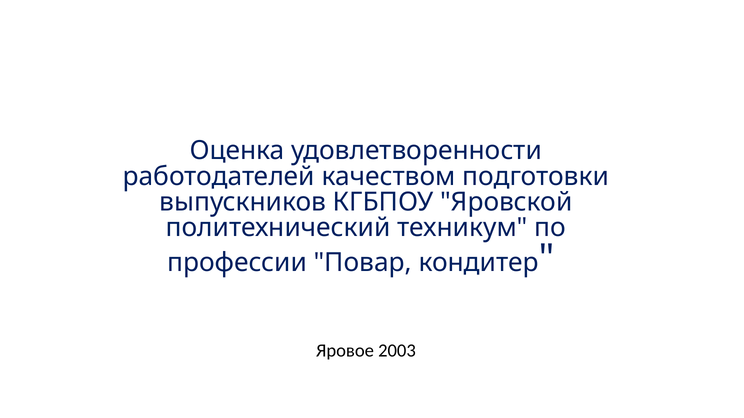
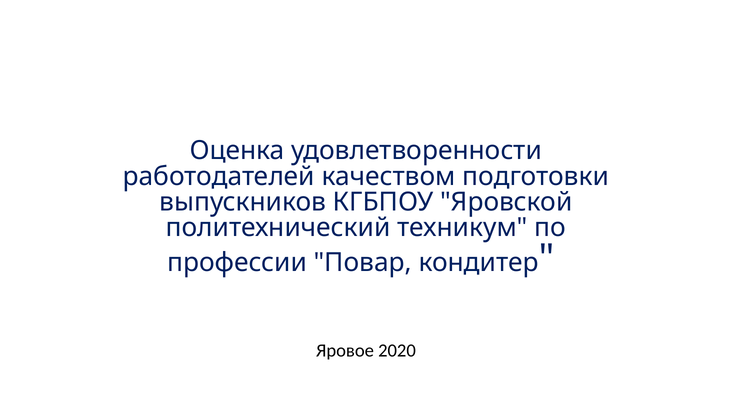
2003: 2003 -> 2020 (397, 351)
